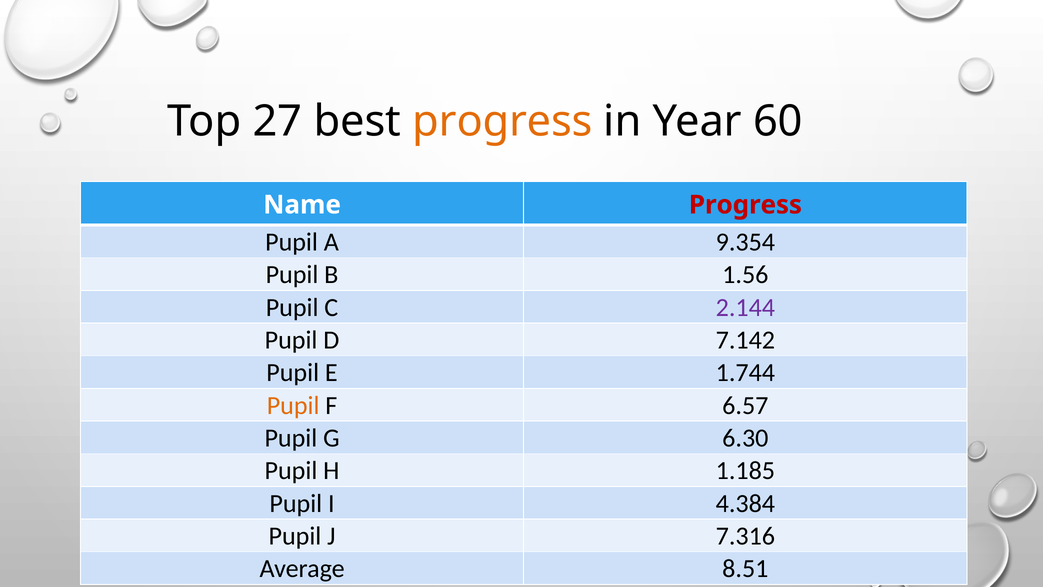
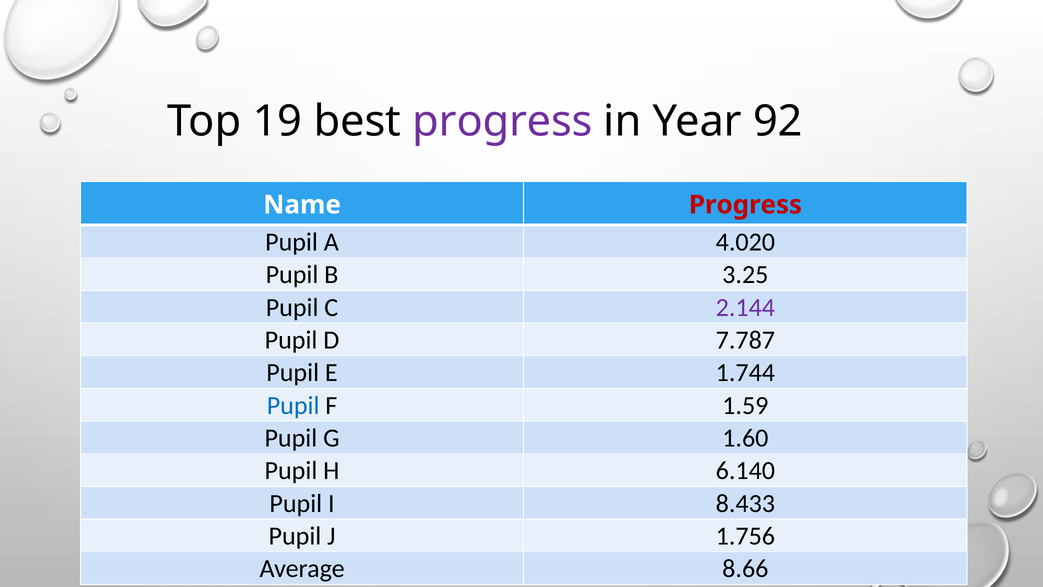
27: 27 -> 19 (277, 121)
progress colour: orange -> purple (502, 121)
60: 60 -> 92 (778, 121)
9.354: 9.354 -> 4.020 (745, 242)
1.56: 1.56 -> 3.25 (745, 275)
7.142: 7.142 -> 7.787 (745, 340)
Pupil colour: orange -> blue (293, 405)
6.57: 6.57 -> 1.59 (745, 405)
6.30: 6.30 -> 1.60 (745, 438)
1.185: 1.185 -> 6.140 (745, 471)
4.384: 4.384 -> 8.433 (745, 503)
7.316: 7.316 -> 1.756 (745, 536)
8.51: 8.51 -> 8.66 (745, 568)
